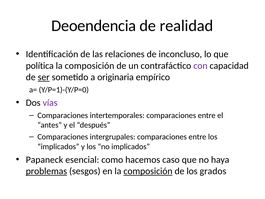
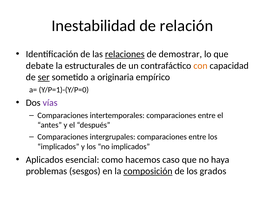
Deoendencia: Deoendencia -> Inestabilidad (94, 26)
realidad: realidad -> relación (186, 26)
relaciones underline: none -> present (125, 54)
inconcluso: inconcluso -> demostrar (180, 54)
política: política -> debate (40, 66)
composición: composición -> estructurales (90, 66)
con colour: purple -> orange (200, 66)
Papaneck: Papaneck -> Aplicados (45, 159)
problemas underline: present -> none (46, 171)
